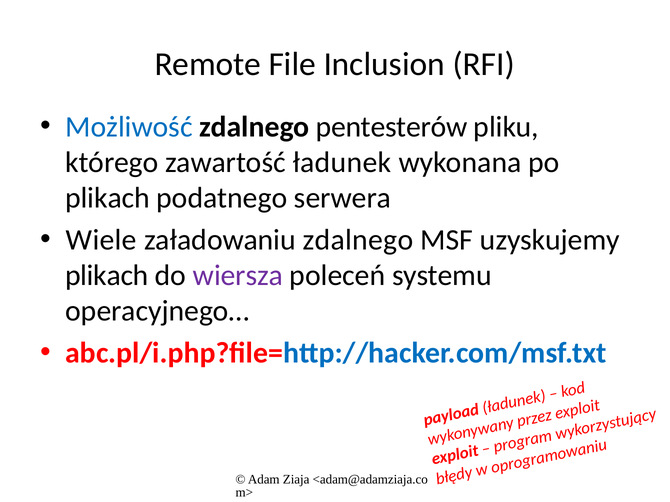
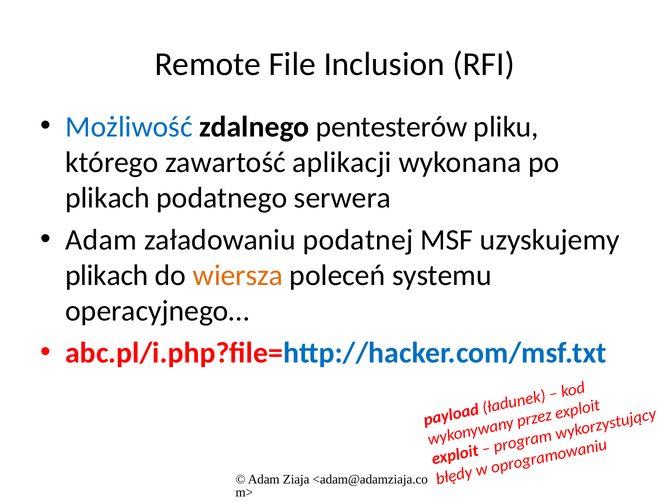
zawartość ładunek: ładunek -> aplikacji (342, 163)
Wiele: Wiele -> Adam (101, 240)
załadowaniu zdalnego: zdalnego -> podatnej (358, 240)
wiersza colour: purple -> orange (238, 276)
